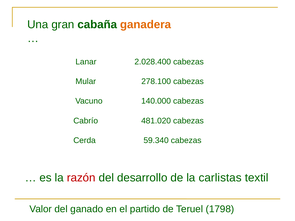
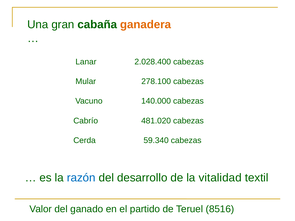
razón colour: red -> blue (81, 178)
carlistas: carlistas -> vitalidad (220, 178)
1798: 1798 -> 8516 (220, 209)
